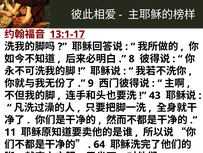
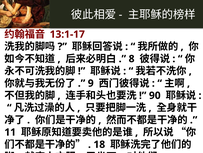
13:1-17 underline: present -> none (67, 34)
43: 43 -> 90 (155, 95)
64: 64 -> 18 (99, 144)
